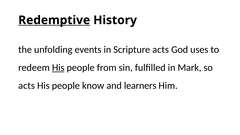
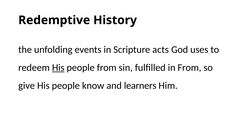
Redemptive underline: present -> none (54, 20)
in Mark: Mark -> From (189, 68)
acts: acts -> give (27, 86)
